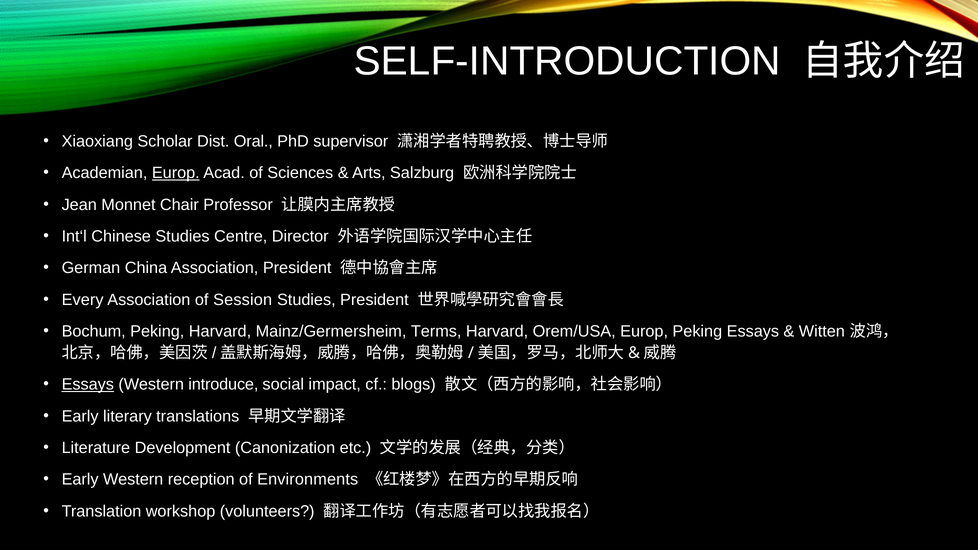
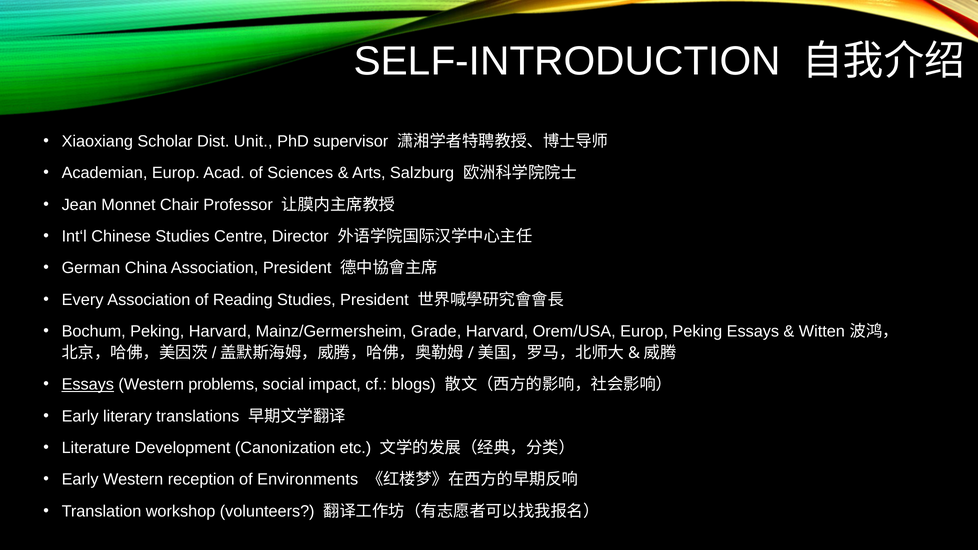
Oral: Oral -> Unit (253, 141)
Europ underline: present -> none (176, 173)
Session: Session -> Reading (243, 300)
Terms: Terms -> Grade (436, 331)
introduce: introduce -> problems (223, 385)
